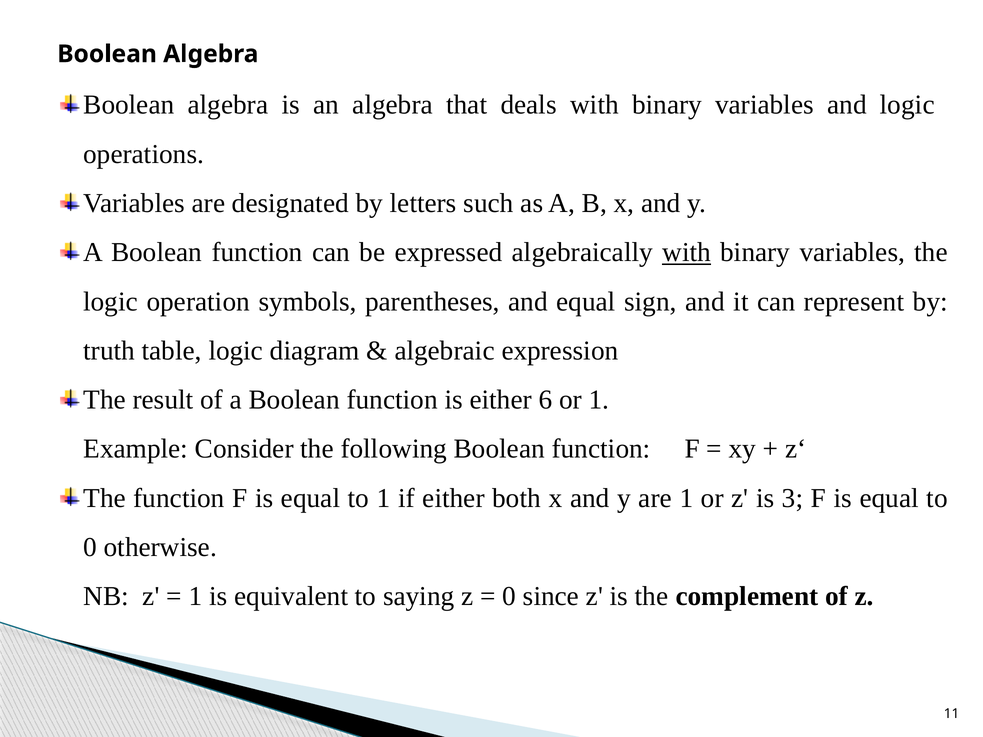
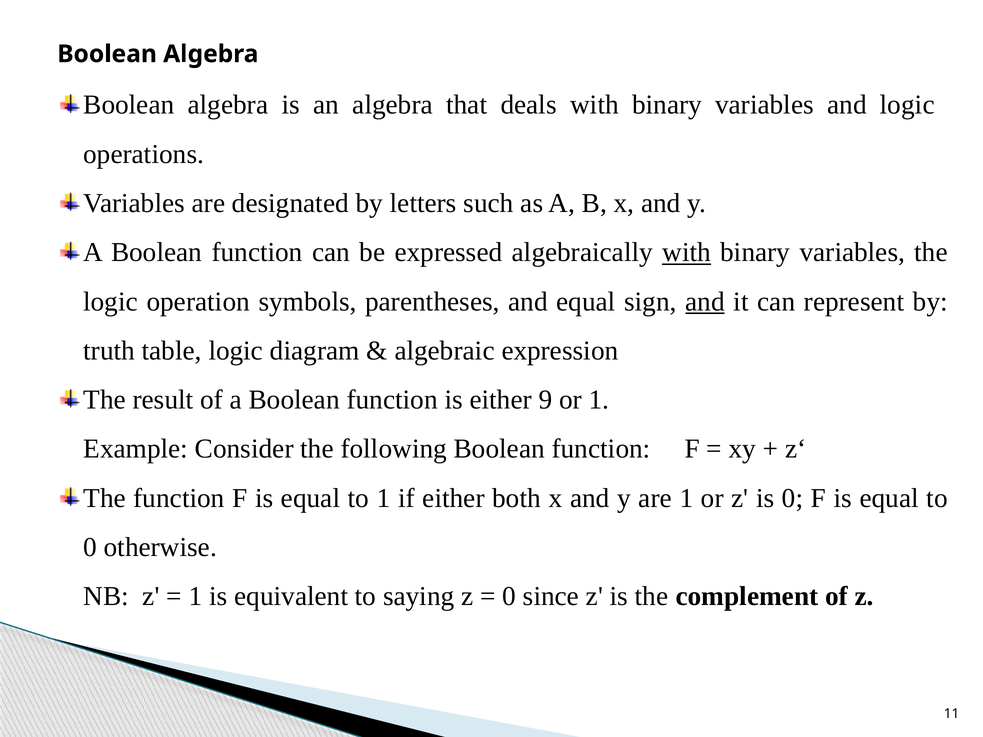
and underline: none -> present (705, 302)
6: 6 -> 9 (545, 400)
is 3: 3 -> 0 (793, 498)
